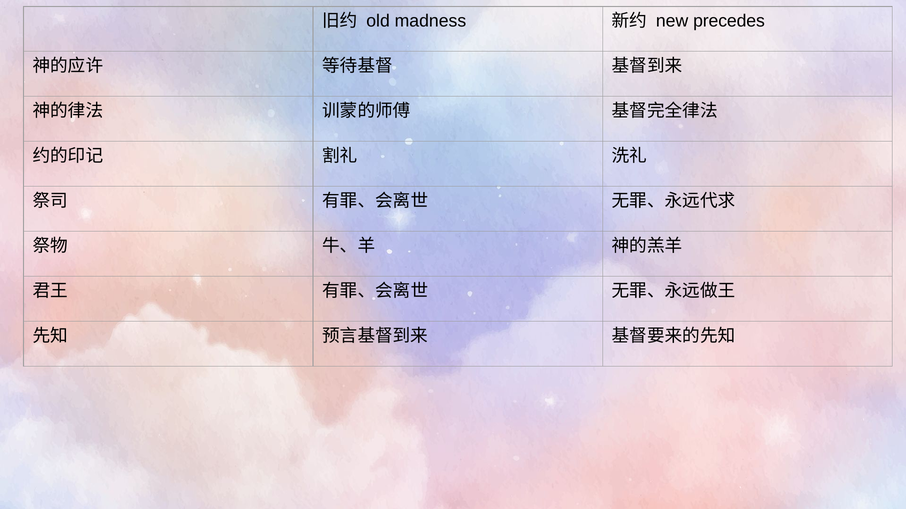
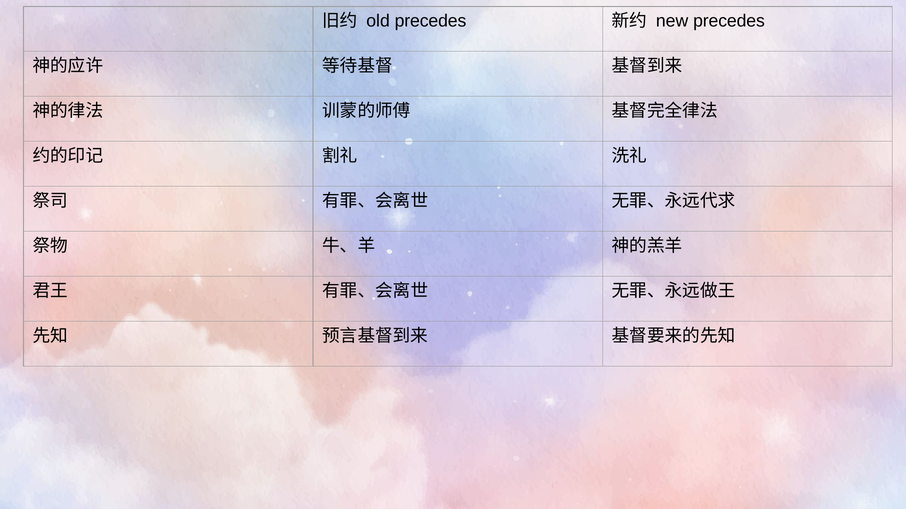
old madness: madness -> precedes (431, 21)
